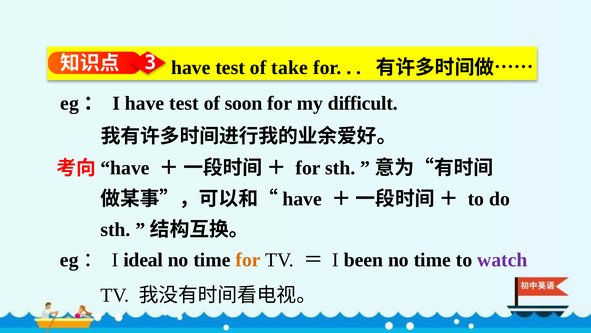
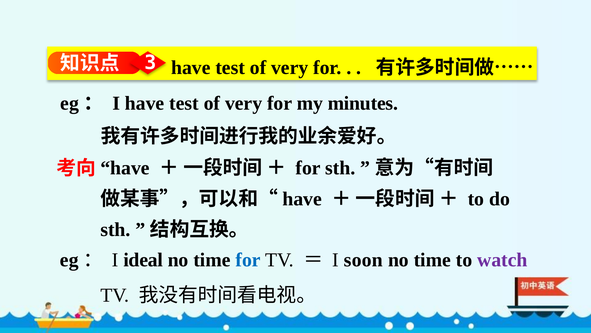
take: take -> very (290, 68)
soon: soon -> very (244, 103)
difficult: difficult -> minutes (363, 103)
for colour: orange -> blue (248, 259)
been: been -> soon (363, 259)
